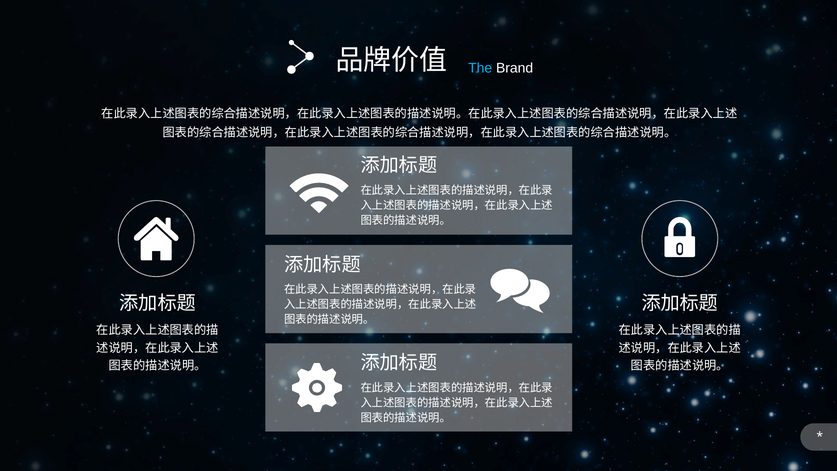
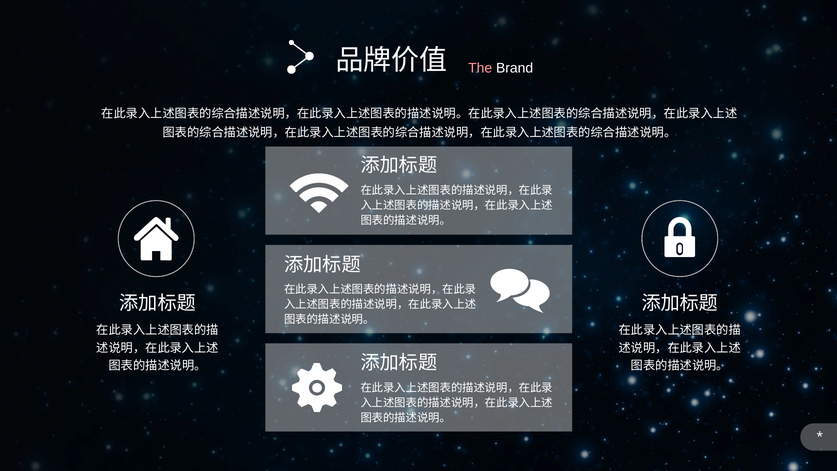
The colour: light blue -> pink (480, 68)
